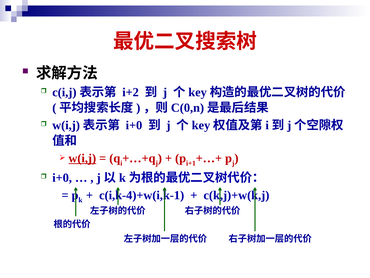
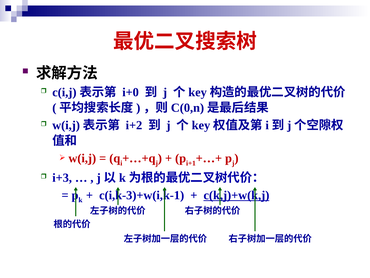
i+2: i+2 -> i+0 (131, 92)
i+0: i+0 -> i+2 (134, 125)
w(i,j underline: present -> none (82, 158)
i+0: i+0 -> i+3 (62, 178)
c(i,k-4)+w(i,k-1: c(i,k-4)+w(i,k-1 -> c(i,k-3)+w(i,k-1 (142, 195)
c(k,j)+w(k,j underline: none -> present (236, 195)
